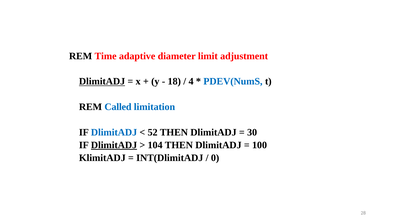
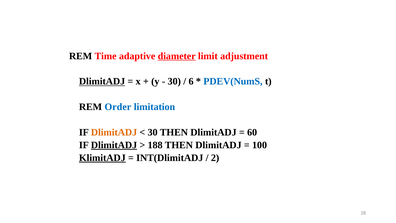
diameter underline: none -> present (177, 56)
18: 18 -> 30 (174, 81)
4: 4 -> 6 (191, 81)
Called: Called -> Order (118, 107)
DlimitADJ colour: blue -> orange (114, 132)
52: 52 -> 30 (153, 132)
30: 30 -> 60 (252, 132)
104: 104 -> 188 (155, 145)
KlimitADJ underline: none -> present (102, 158)
0: 0 -> 2 (215, 158)
